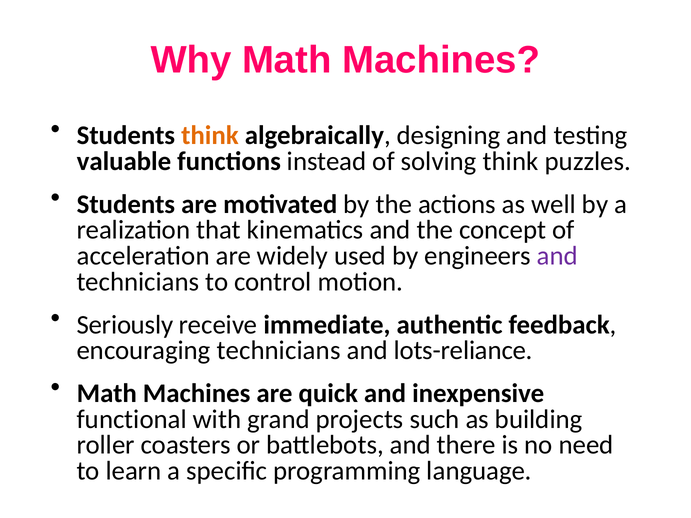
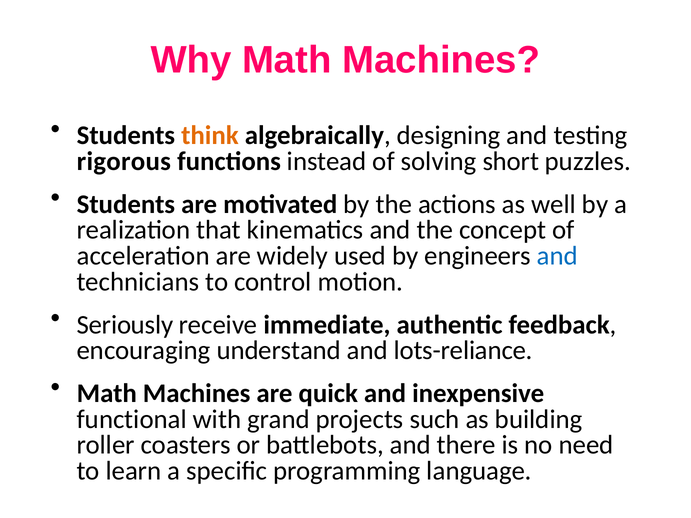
valuable: valuable -> rigorous (124, 161)
solving think: think -> short (511, 161)
and colour: purple -> blue (557, 256)
encouraging technicians: technicians -> understand (279, 351)
